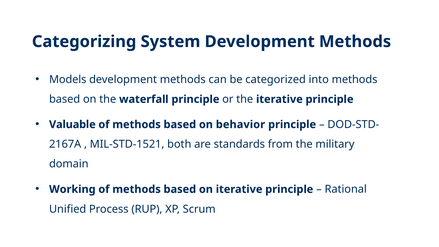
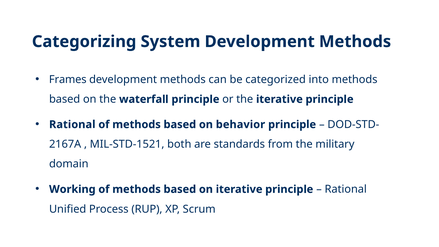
Models: Models -> Frames (68, 79)
Valuable: Valuable -> Rational (72, 124)
